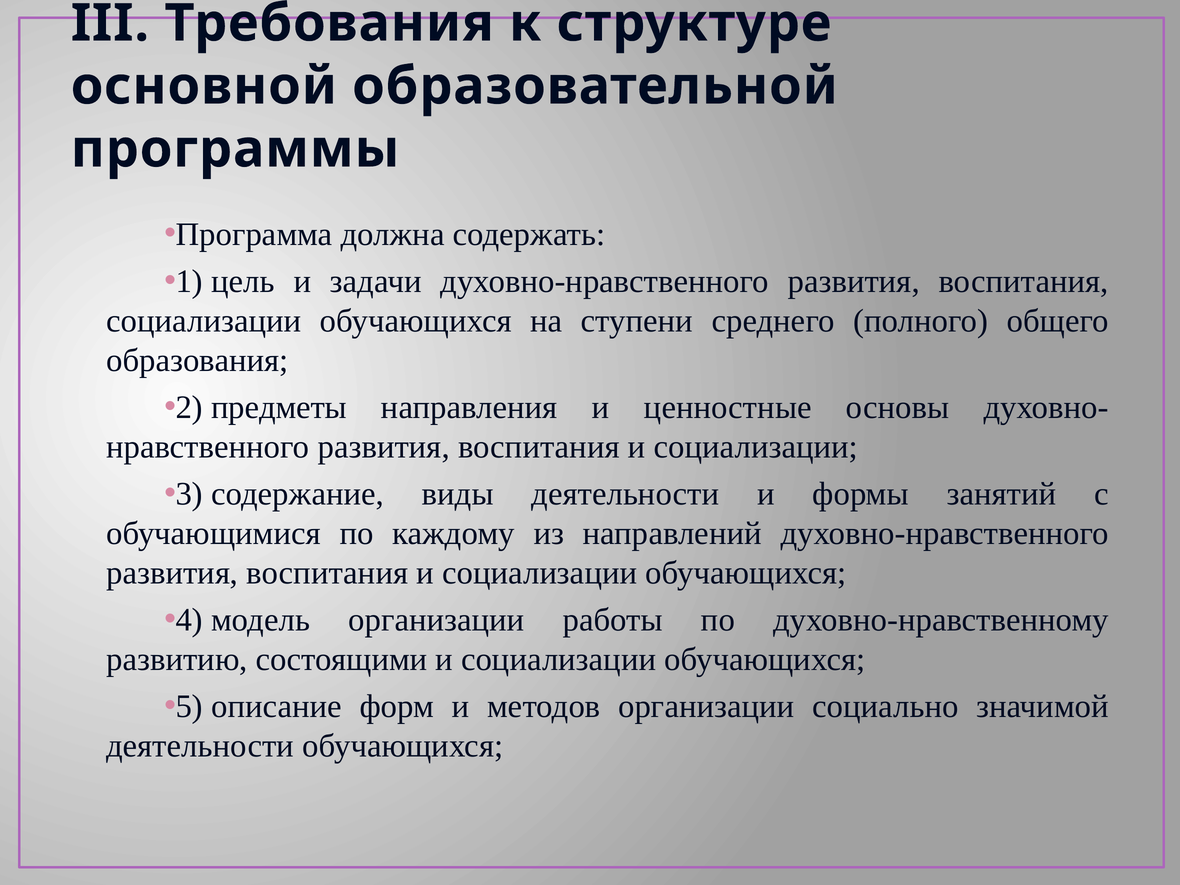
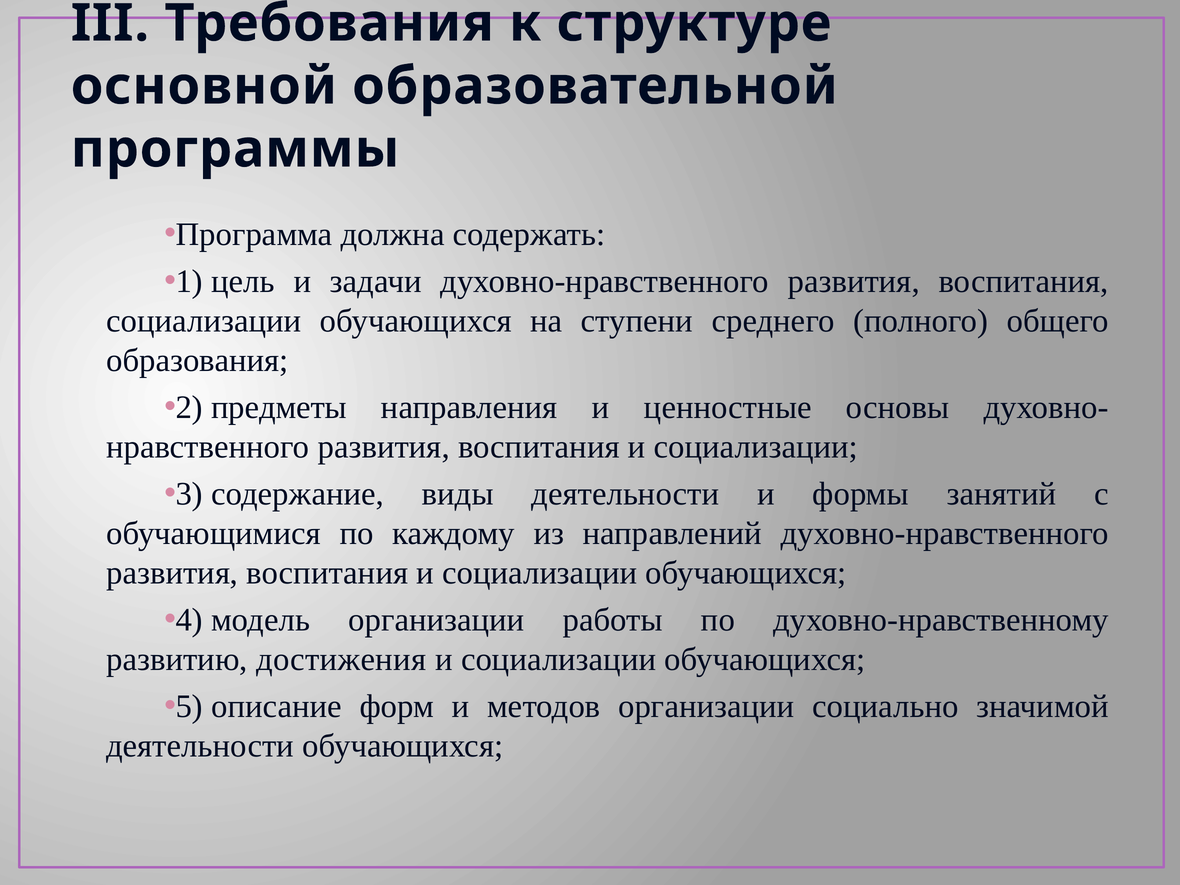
состоящими: состоящими -> достижения (341, 659)
